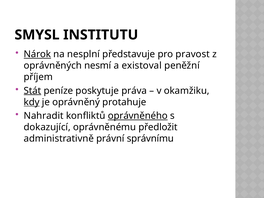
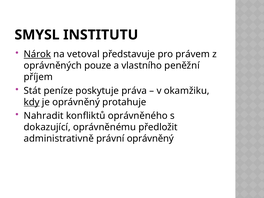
nesplní: nesplní -> vetoval (83, 54)
pravost: pravost -> právem (193, 54)
nesmí: nesmí -> pouze (98, 66)
existoval: existoval -> vlastního (142, 66)
Stát underline: present -> none (32, 91)
oprávněného underline: present -> none (138, 116)
právní správnímu: správnímu -> oprávněný (150, 139)
